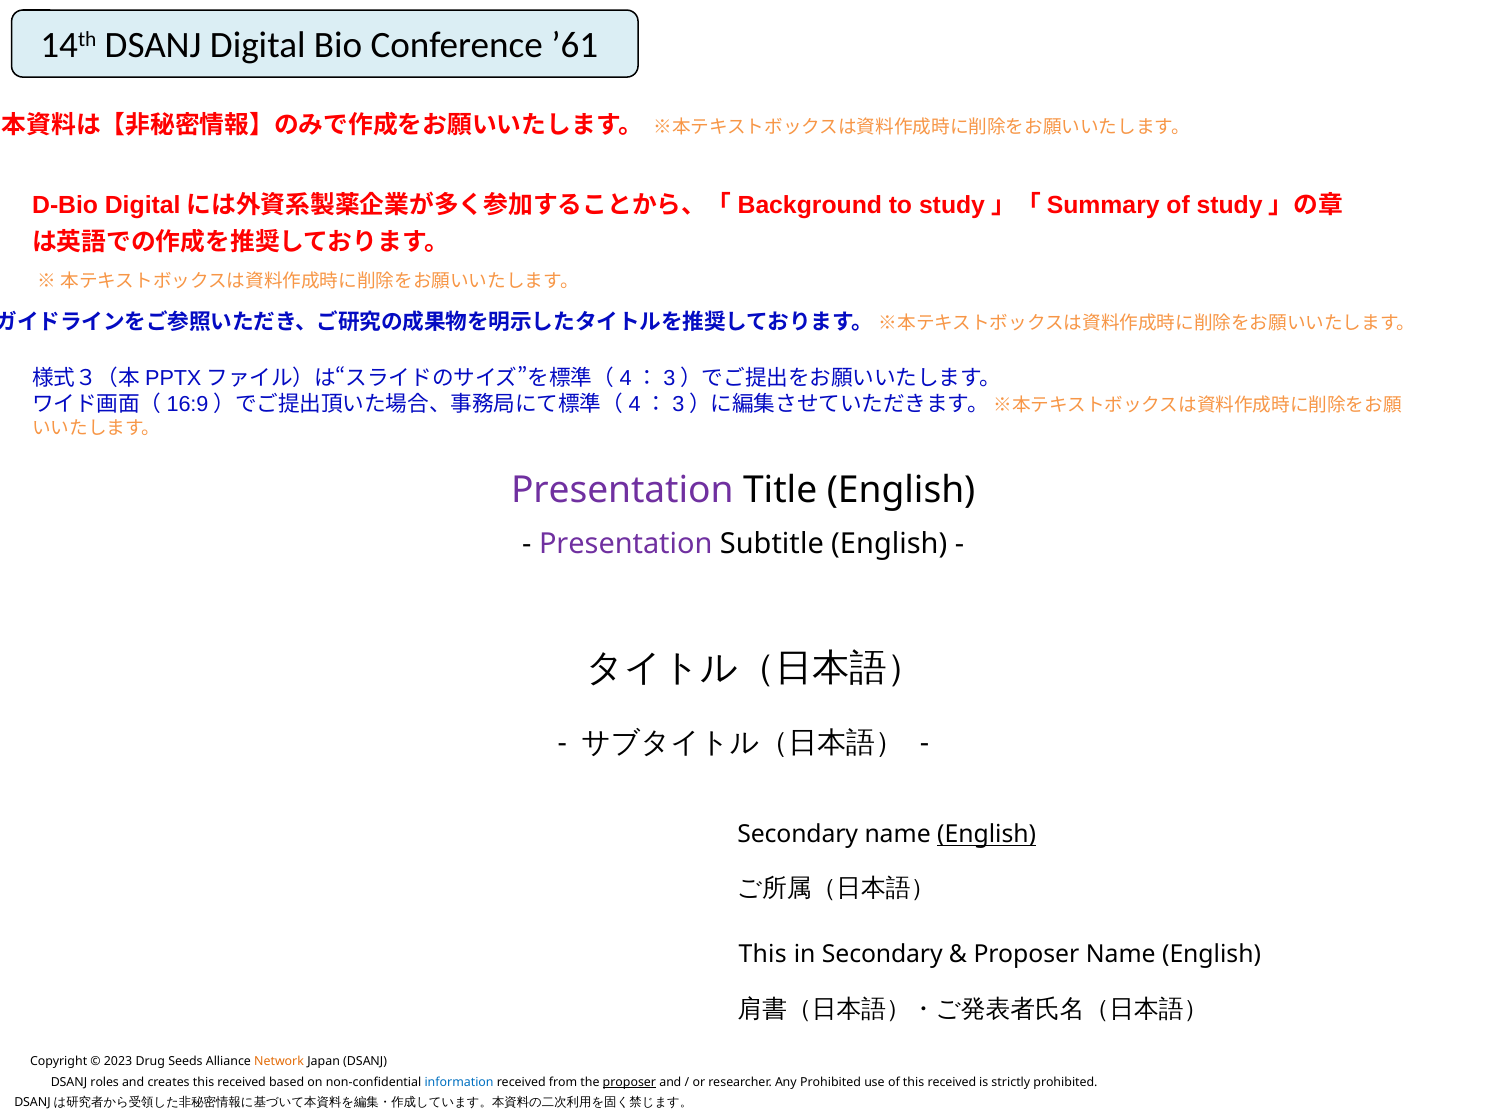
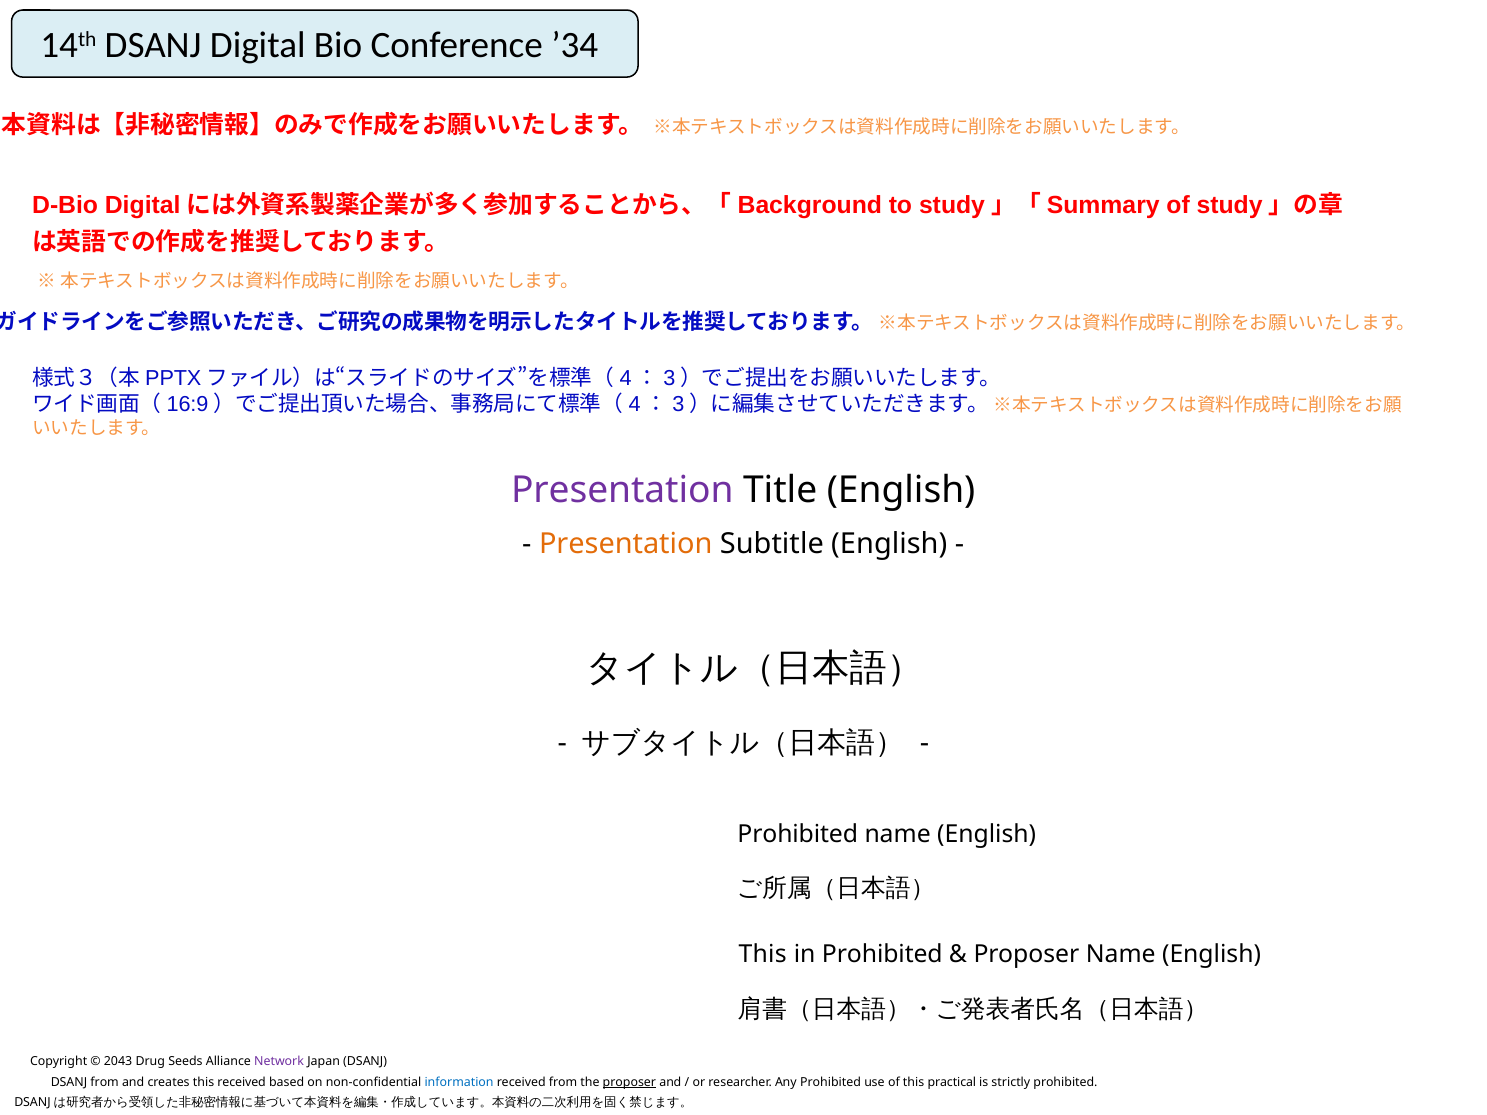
’61: ’61 -> ’34 (575, 46)
Presentation colour: purple -> orange (626, 544)
Secondary: Secondary -> Prohibited (798, 835)
English underline: present -> none (987, 835)
in Secondary: Secondary -> Prohibited (882, 954)
2023: 2023 -> 2043 (118, 1062)
Network colour: orange -> purple (279, 1062)
DSANJ roles: roles -> from (105, 1082)
of this received: received -> practical (952, 1082)
